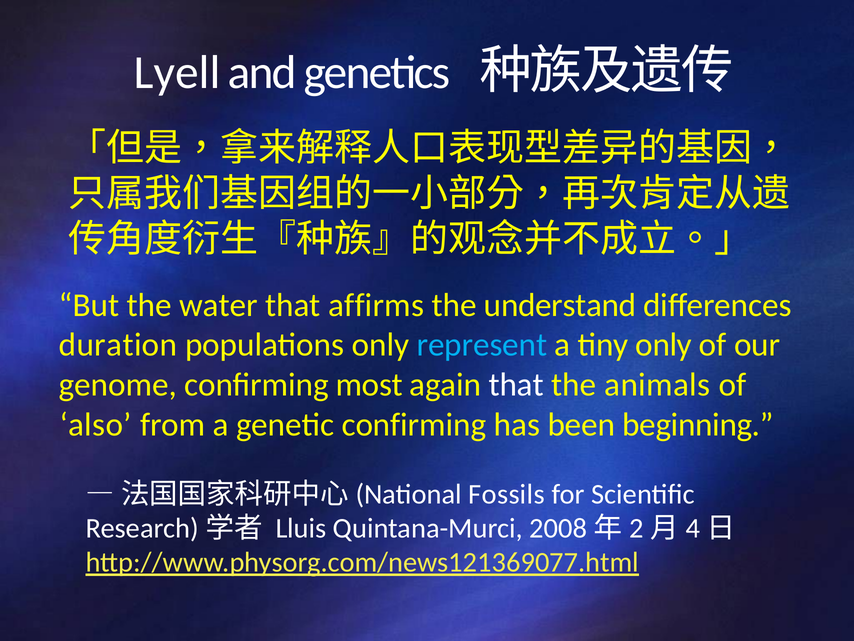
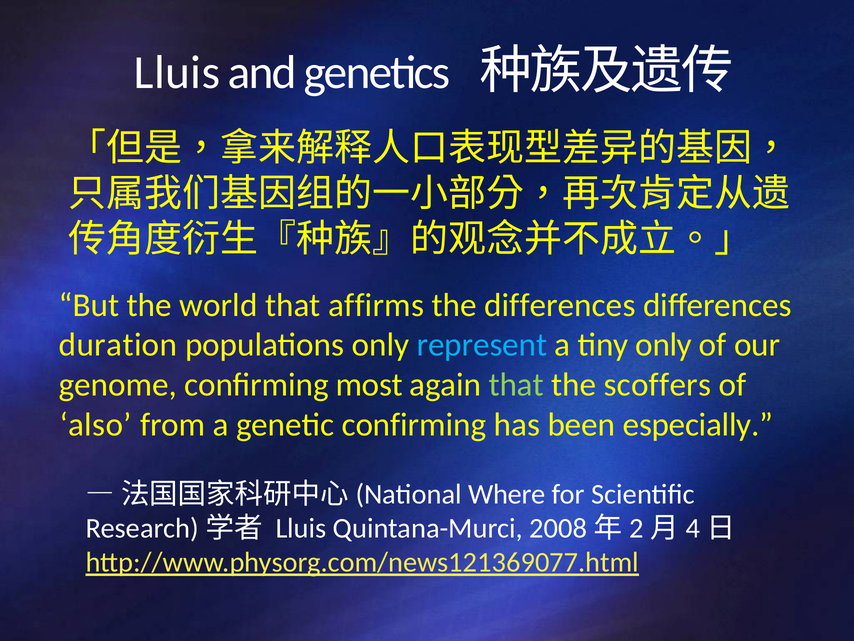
Lyell: Lyell -> Lluis (177, 72)
water: water -> world (218, 305)
the understand: understand -> differences (560, 305)
that colour: white -> light green (516, 385)
animals: animals -> scoffers (657, 385)
beginning: beginning -> especially (698, 424)
Fossils: Fossils -> Where (507, 494)
